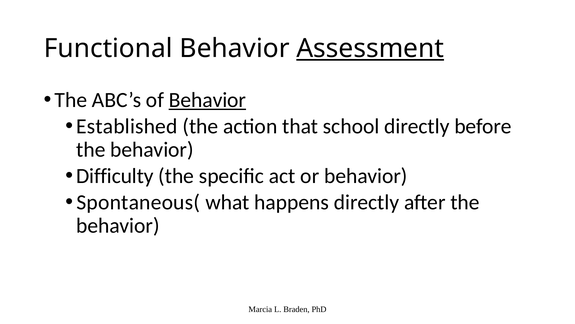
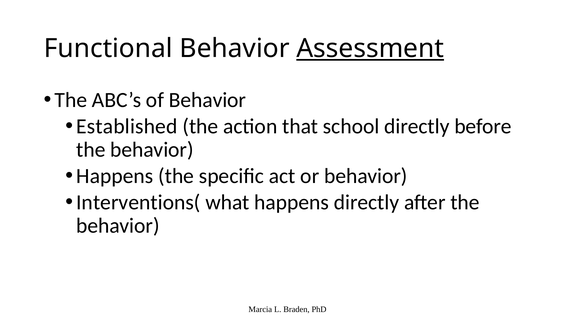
Behavior underline: present -> none (207, 100)
Difficulty: Difficulty -> Happens (115, 176)
Spontaneous(: Spontaneous( -> Interventions( (138, 202)
